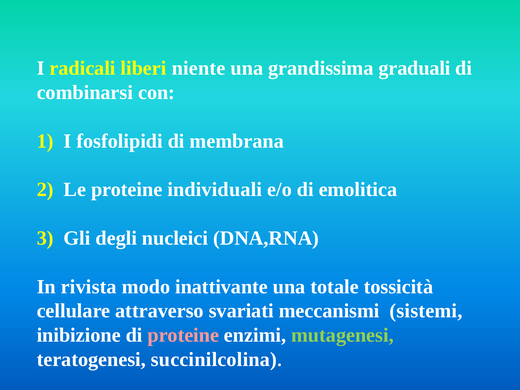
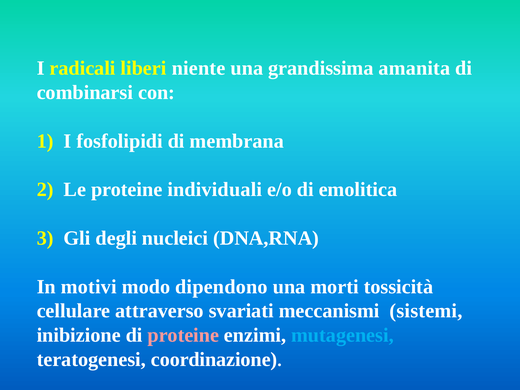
graduali: graduali -> amanita (414, 68)
rivista: rivista -> motivi (89, 287)
inattivante: inattivante -> dipendono (221, 287)
totale: totale -> morti (335, 287)
mutagenesi colour: light green -> light blue (342, 335)
succinilcolina: succinilcolina -> coordinazione (214, 360)
